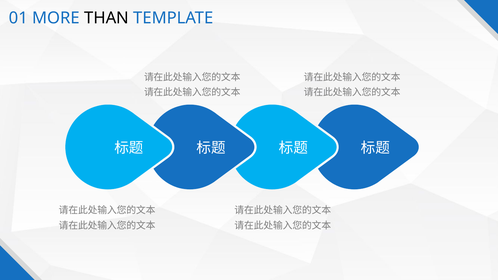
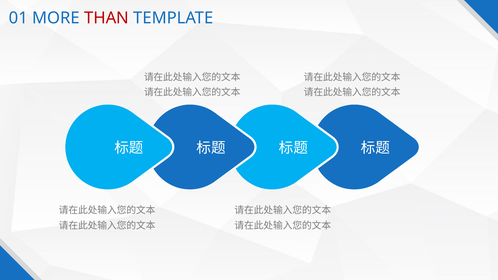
THAN colour: black -> red (107, 18)
